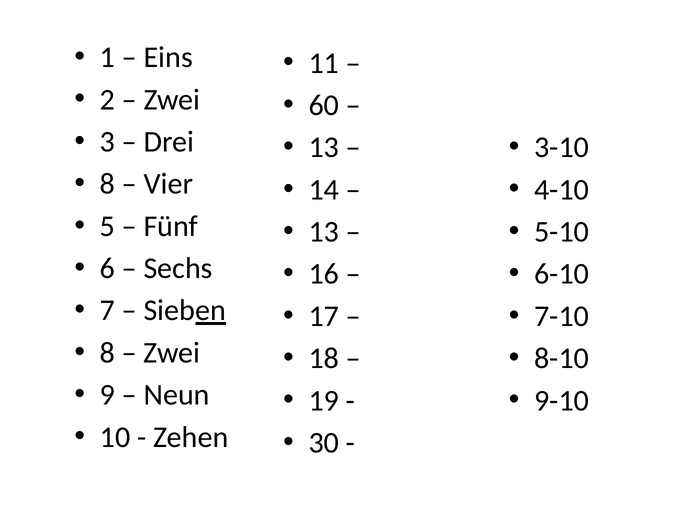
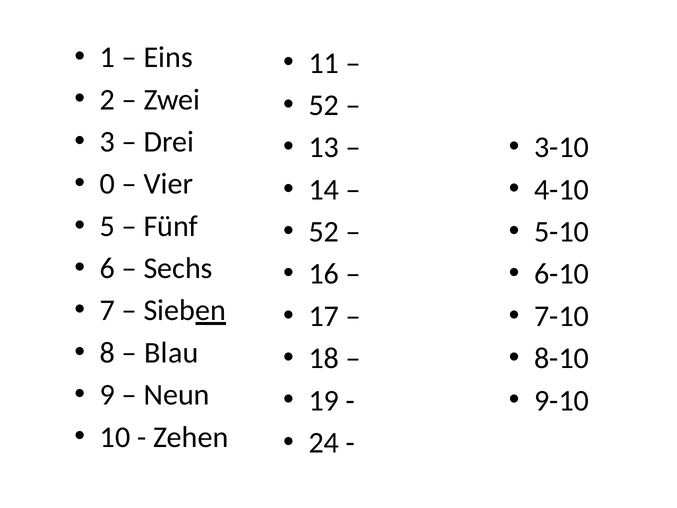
60: 60 -> 52 (324, 105)
8: 8 -> 0 (107, 184)
13: 13 -> 52 (324, 232)
Zwei: Zwei -> Blau (171, 353)
30: 30 -> 24 (324, 443)
